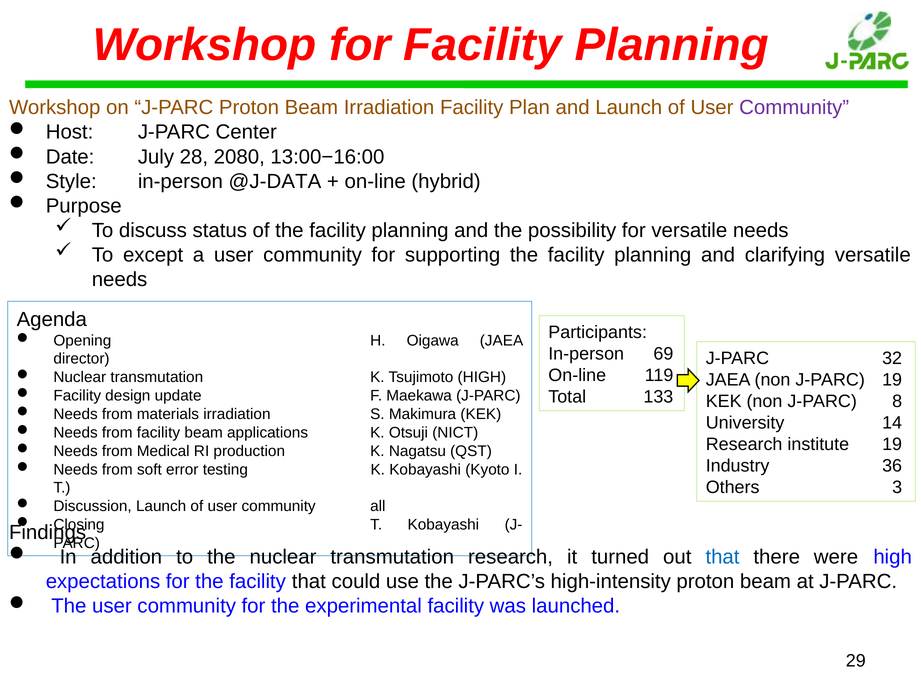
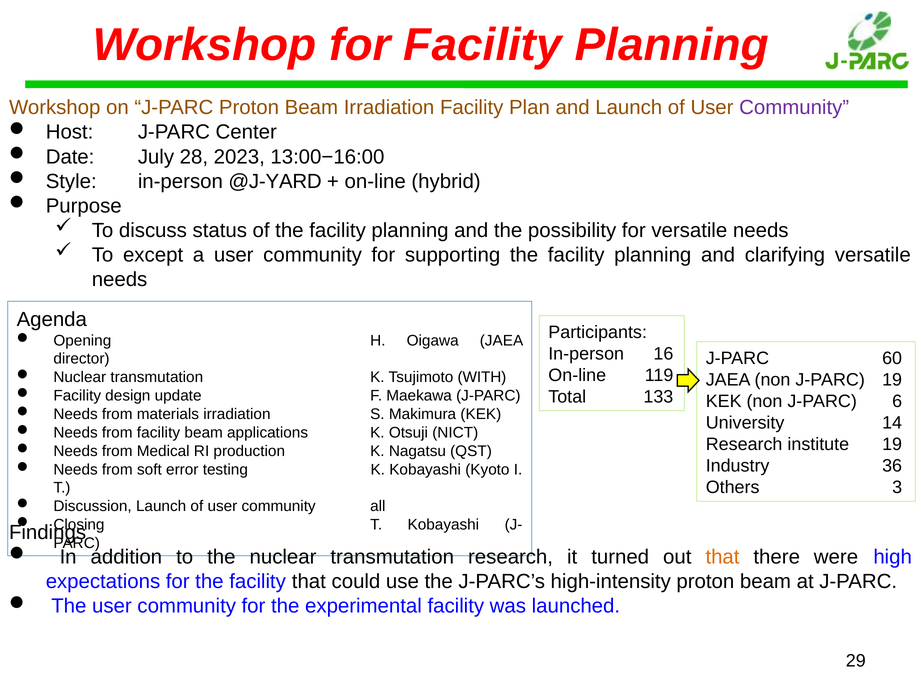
2080: 2080 -> 2023 (239, 157)
@J-DATA: @J-DATA -> @J-YARD (275, 181)
69: 69 -> 16 (663, 354)
32: 32 -> 60 (892, 358)
Tsujimoto HIGH: HIGH -> WITH (482, 377)
8: 8 -> 6 (897, 401)
that colour: blue -> orange (722, 557)
